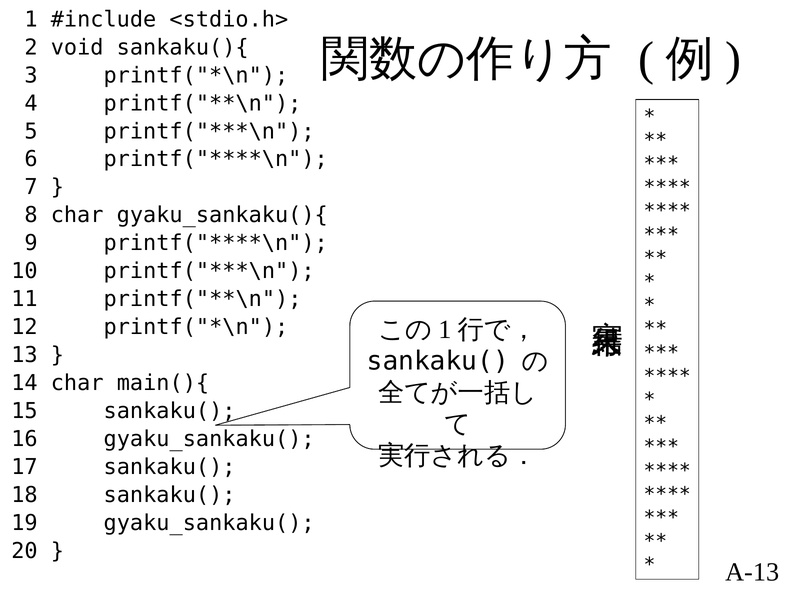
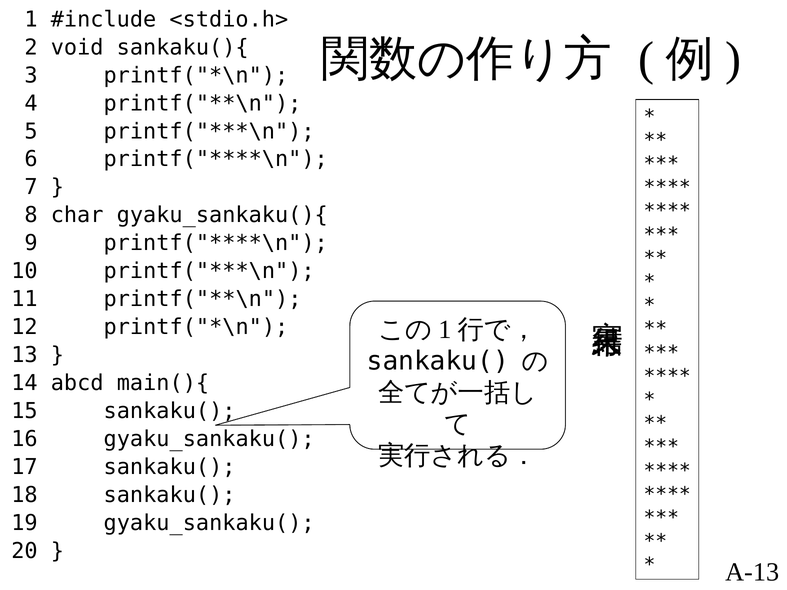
14 char: char -> abcd (77, 383)
